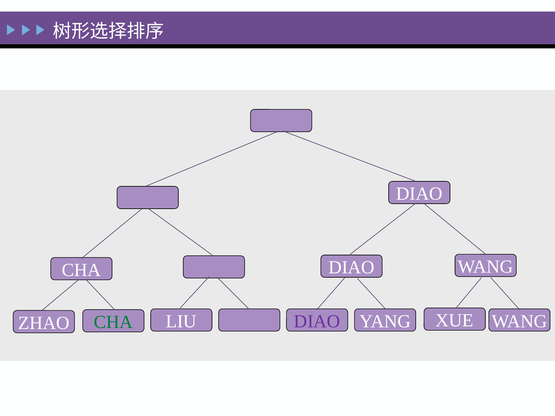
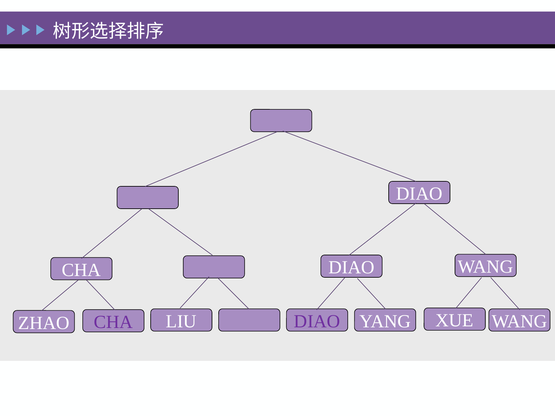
CHA colour: green -> purple (113, 322)
